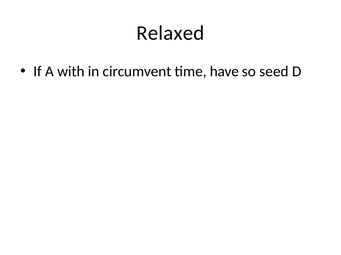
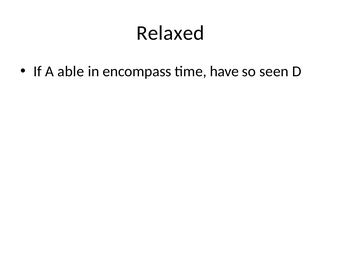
with: with -> able (71, 72)
circumvent: circumvent -> encompass (137, 72)
seed: seed -> seen (274, 72)
